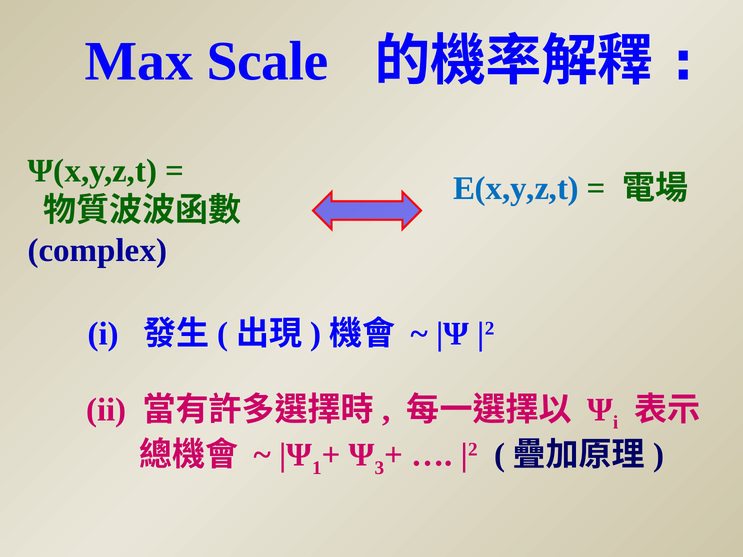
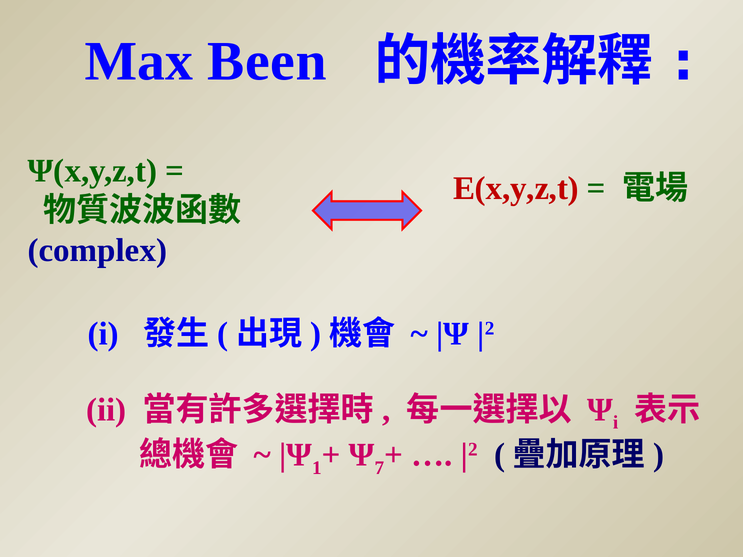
Scale: Scale -> Been (267, 62)
E(x,y,z,t colour: blue -> red (516, 189)
3: 3 -> 7 (379, 468)
